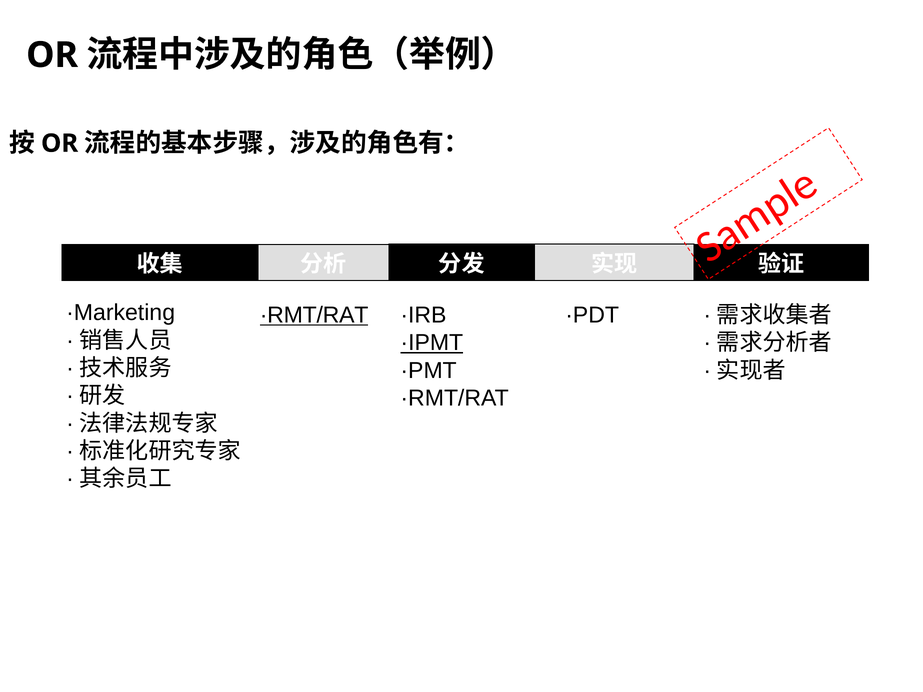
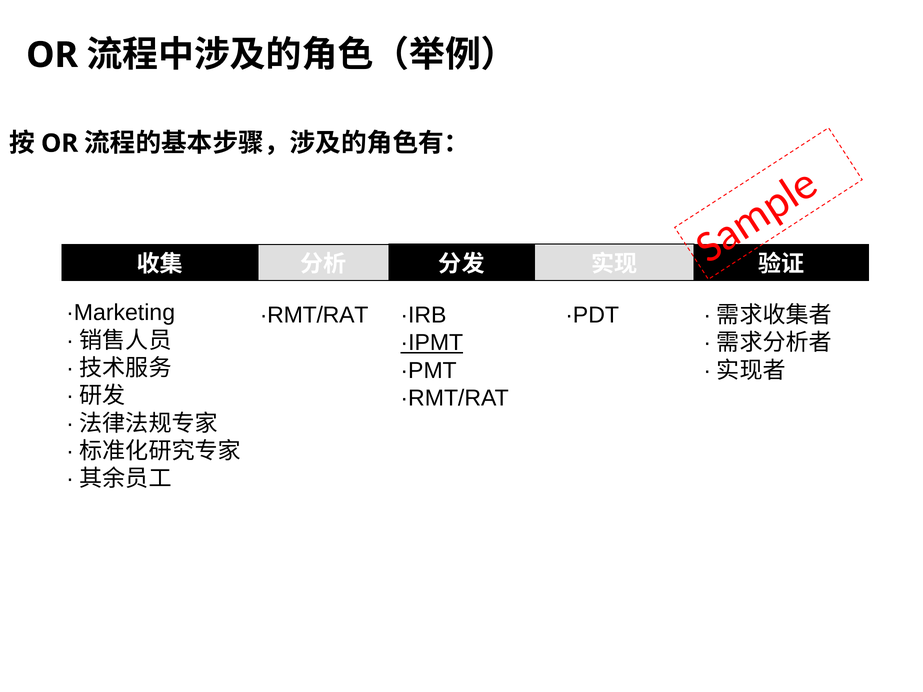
·RMT/RAT underline: present -> none (314, 315)
